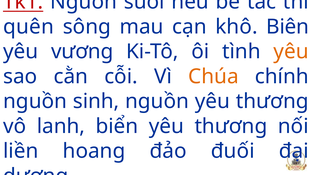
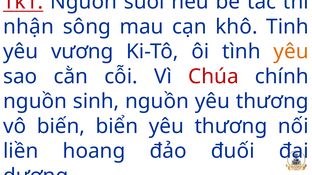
quên: quên -> nhận (29, 27)
Biên: Biên -> Tinh (288, 27)
Chúa colour: orange -> red (213, 77)
lanh: lanh -> biến (61, 127)
